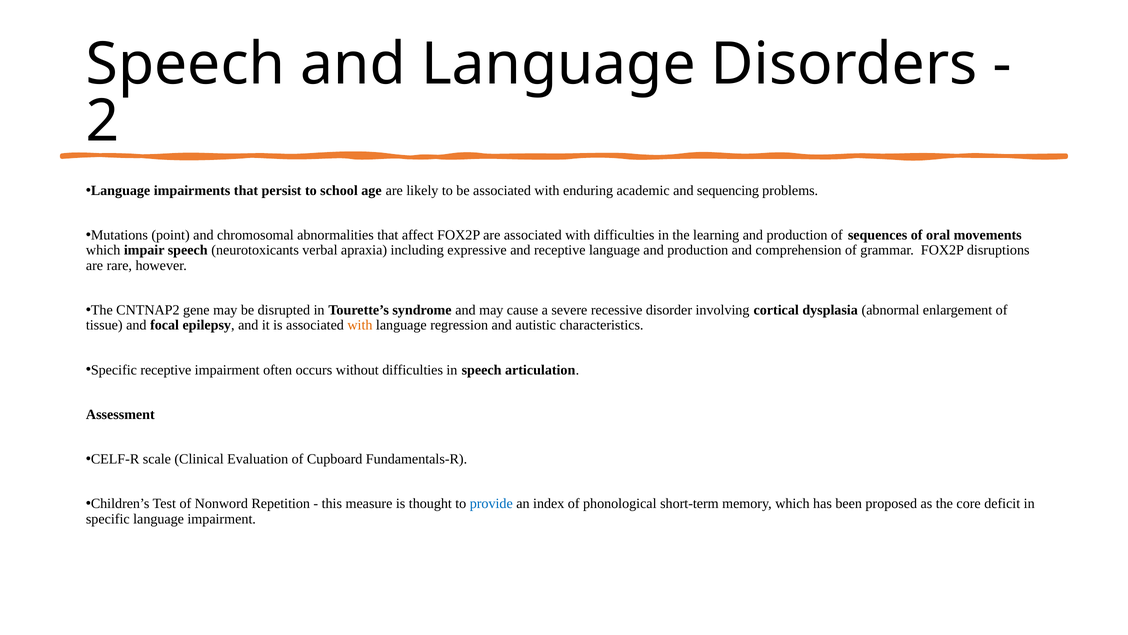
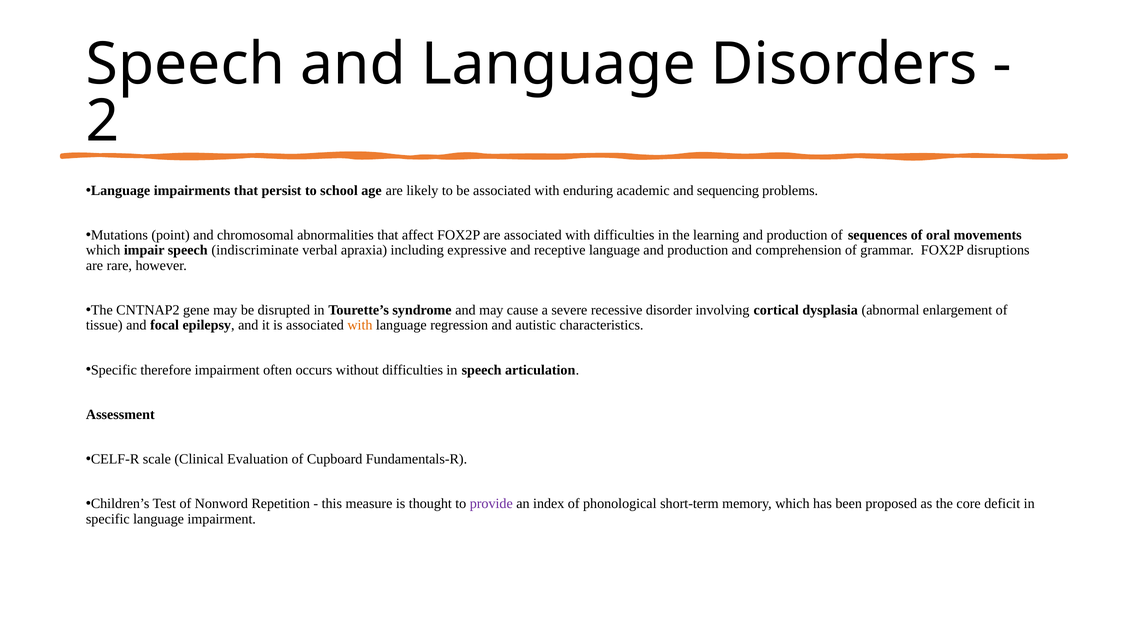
neurotoxicants: neurotoxicants -> indiscriminate (255, 250)
Specific receptive: receptive -> therefore (166, 370)
provide colour: blue -> purple (491, 503)
